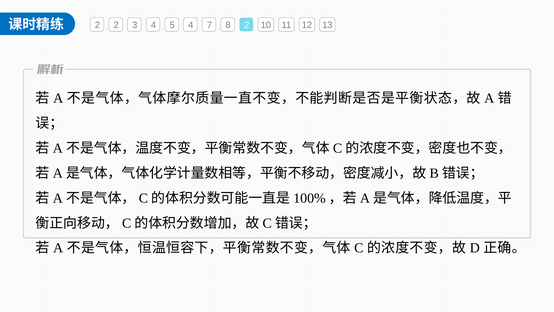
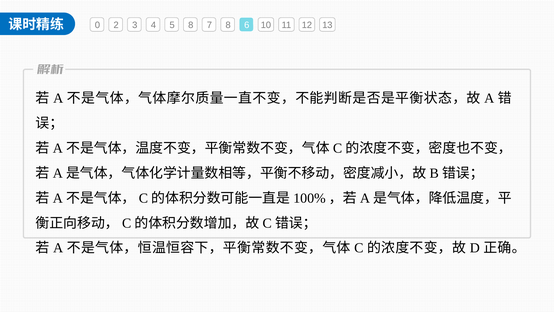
2: 2 -> 0 (97, 25)
5 4: 4 -> 8 (191, 25)
8 2: 2 -> 6 (247, 25)
